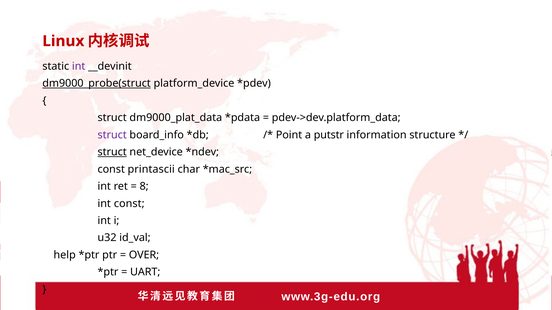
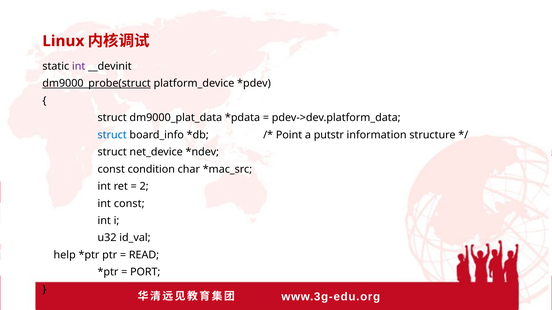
struct colour: purple -> blue (112, 135)
struct underline: present -> none (112, 152)
printascii: printascii -> condition (151, 169)
8: 8 -> 2 (144, 187)
OVER: OVER -> READ (144, 255)
UART: UART -> PORT (145, 273)
